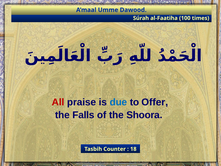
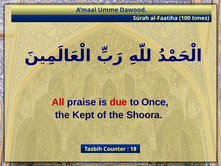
due colour: blue -> red (118, 102)
Offer: Offer -> Once (155, 102)
Falls: Falls -> Kept (83, 115)
